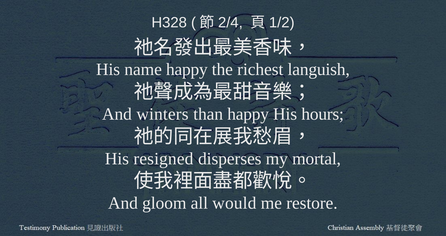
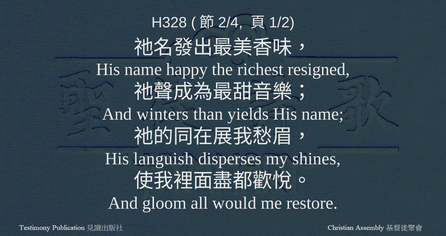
languish: languish -> resigned (319, 70)
than happy: happy -> yields (248, 114)
hours: hours -> name (323, 114)
resigned: resigned -> languish (163, 159)
mortal: mortal -> shines (316, 159)
